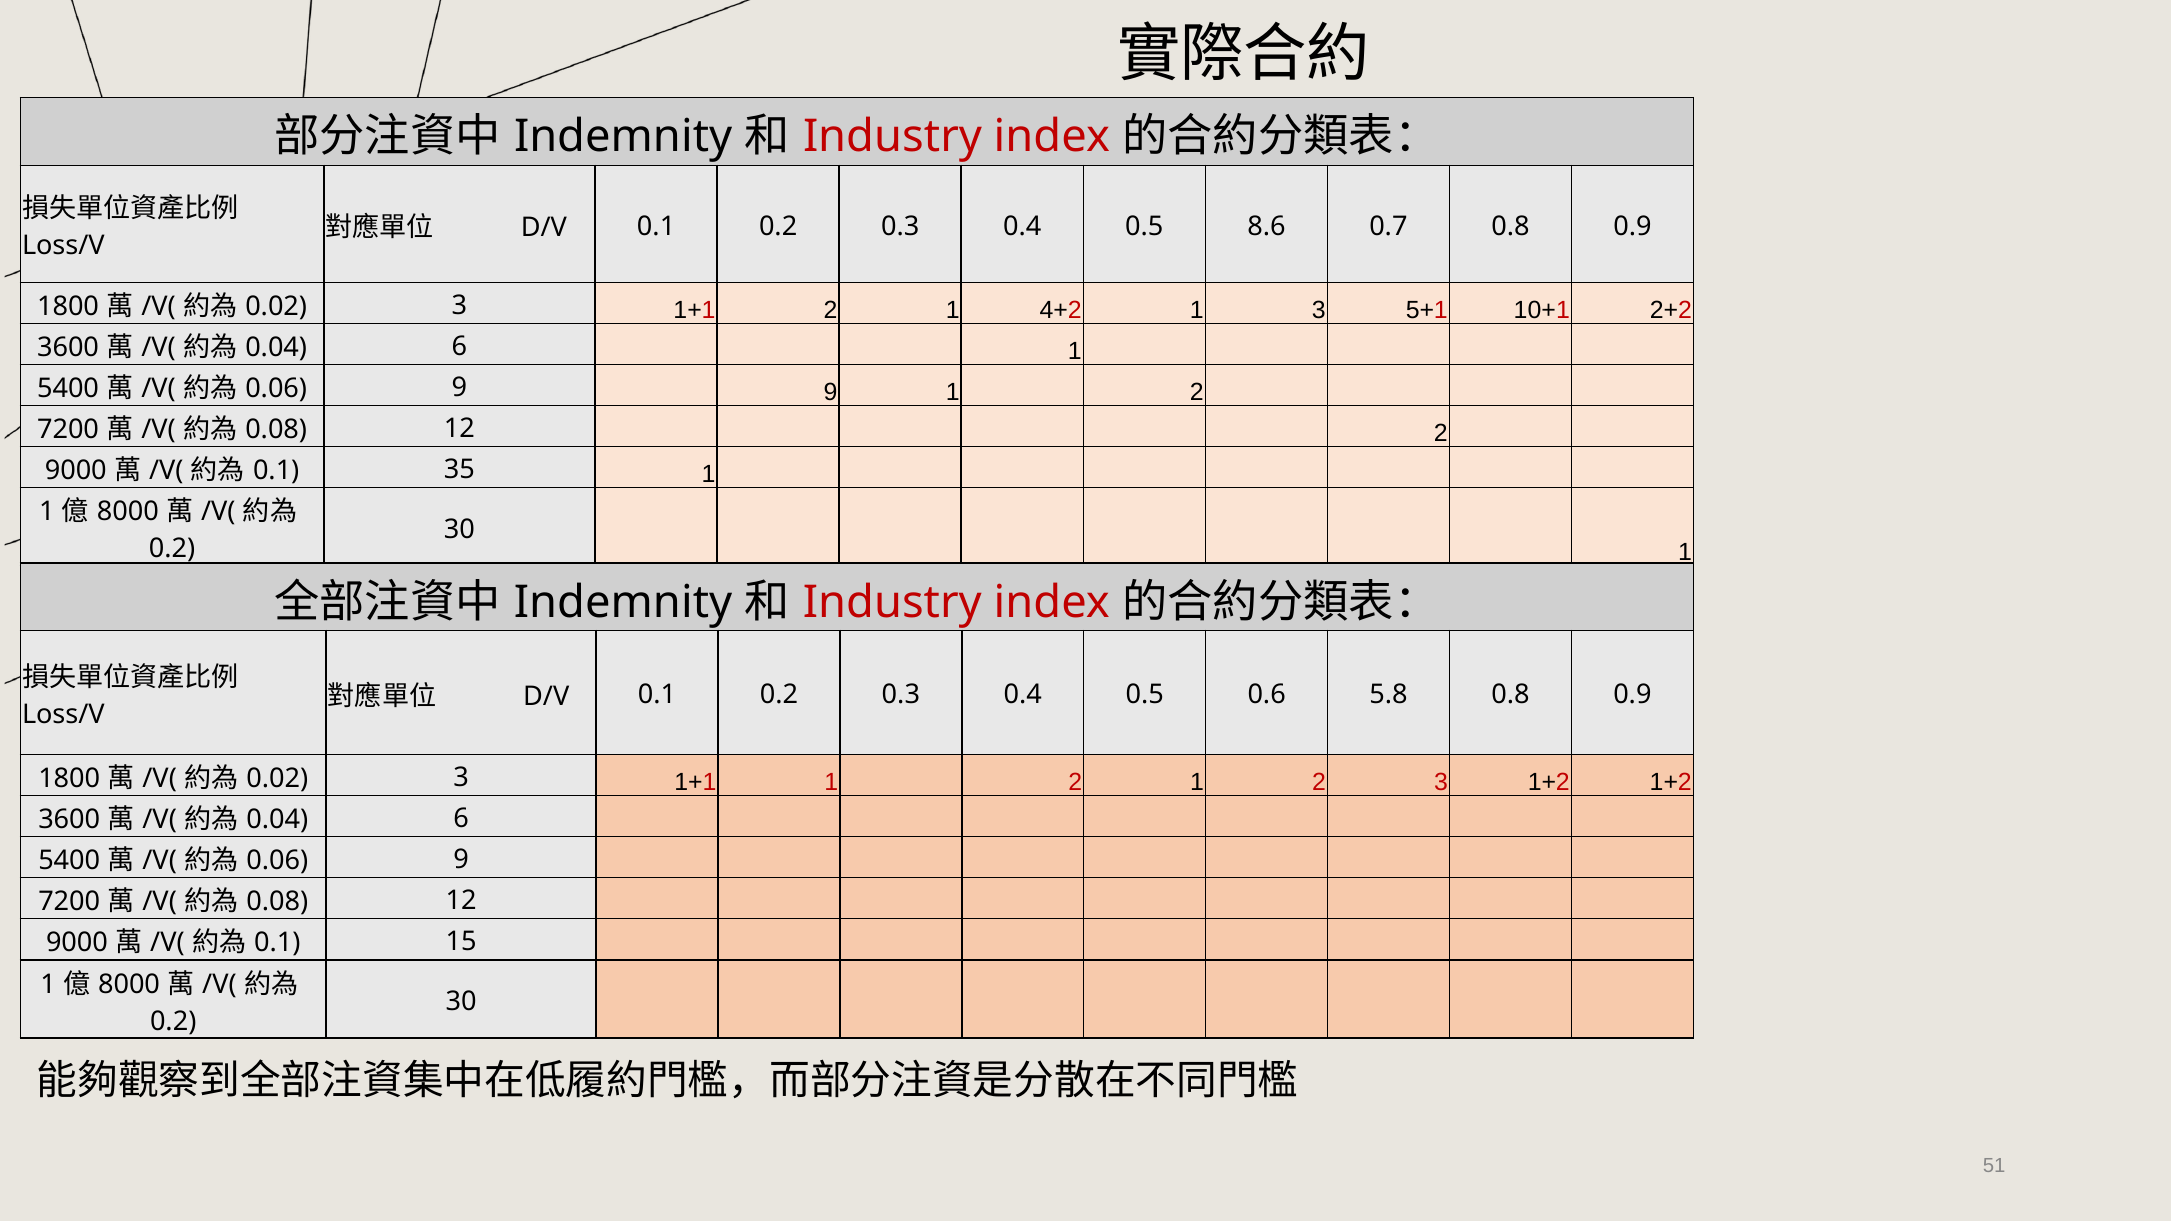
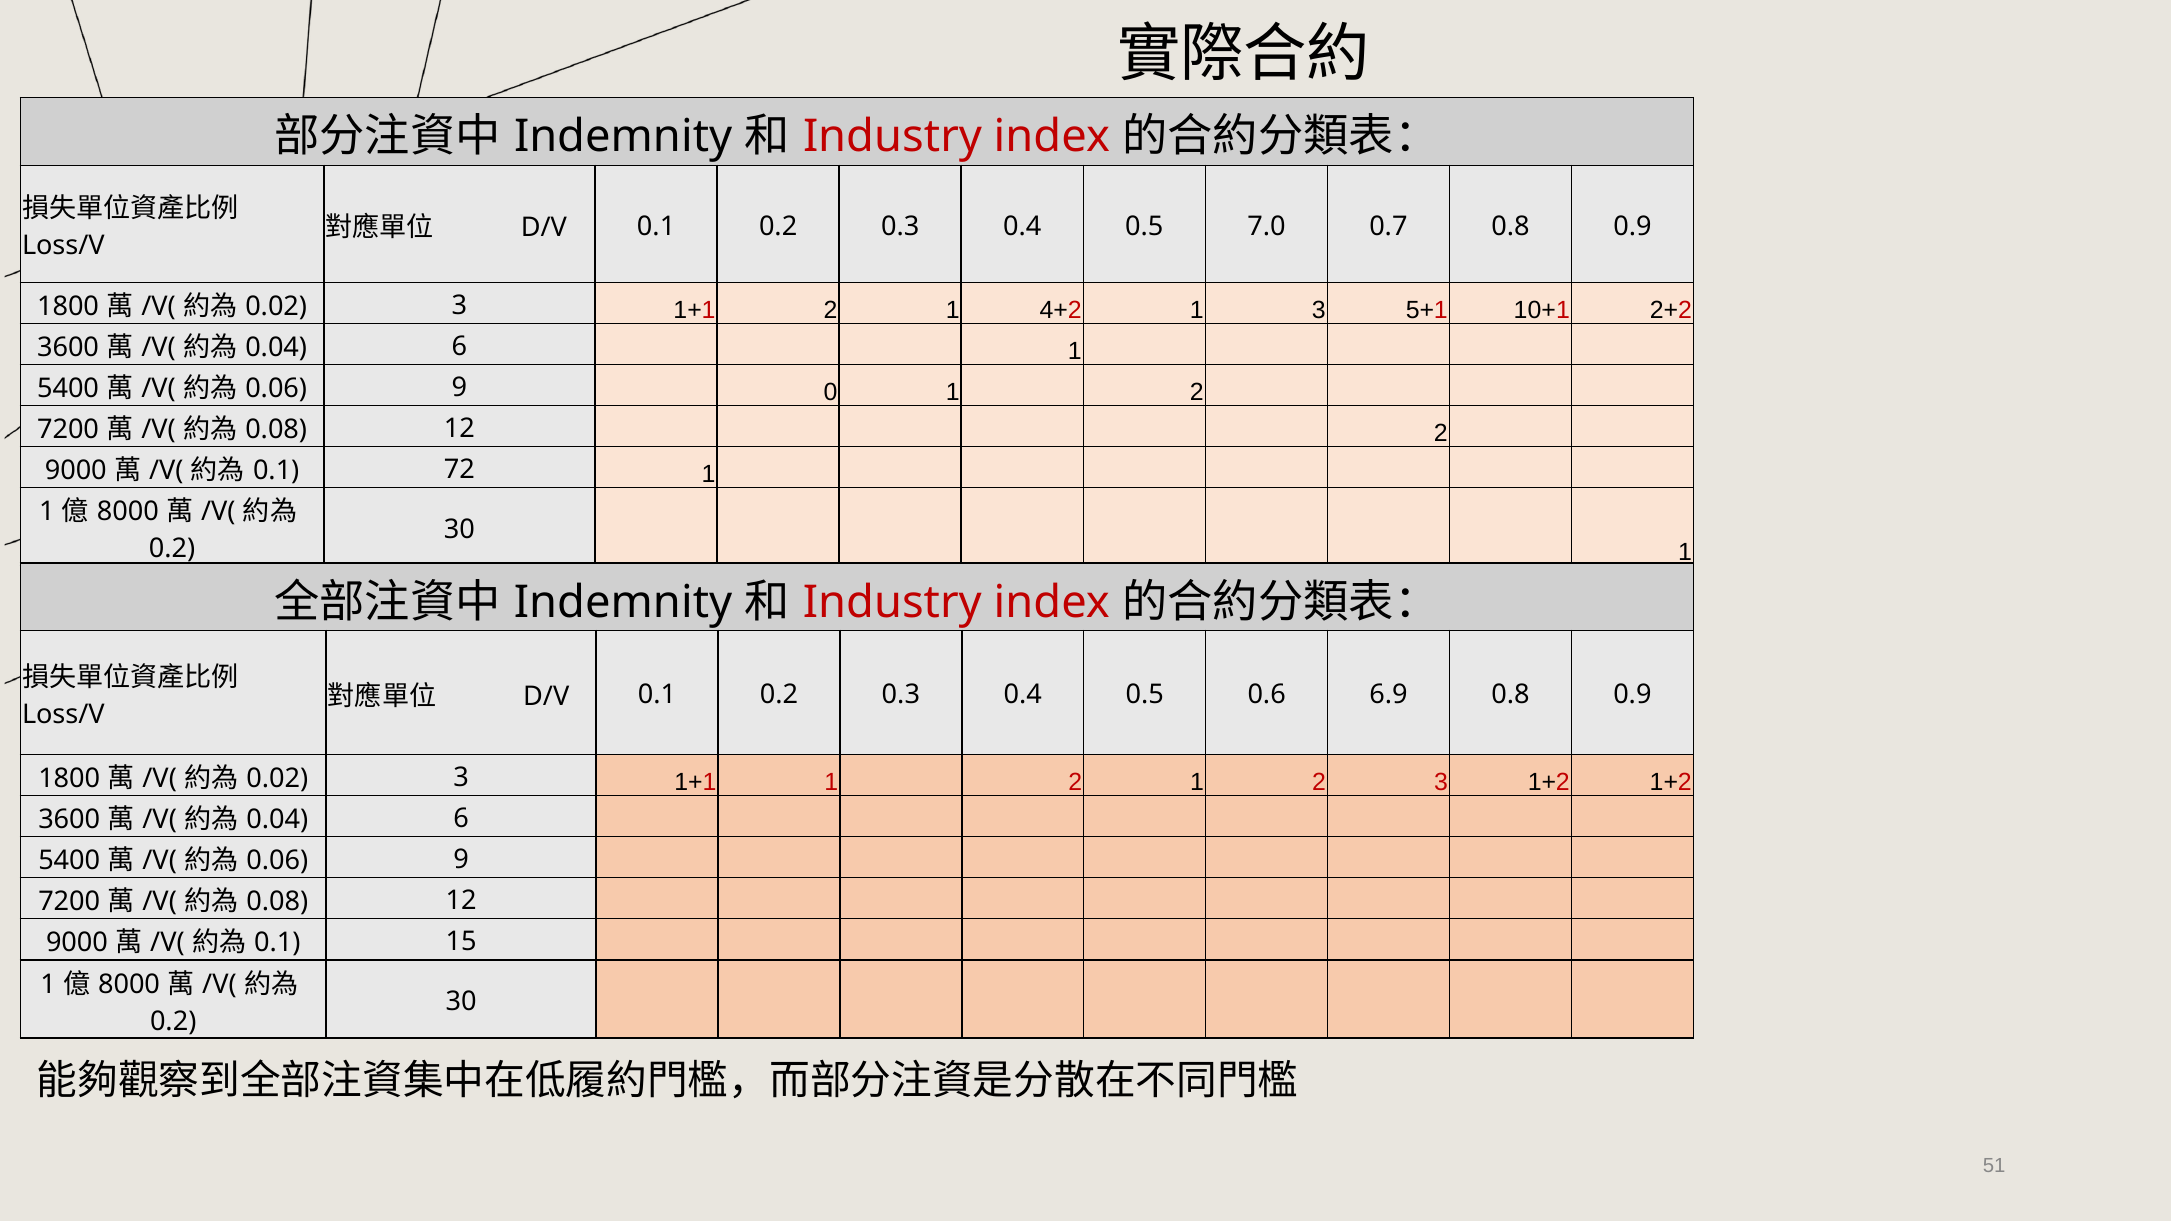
8.6: 8.6 -> 7.0 (1266, 226)
9 9: 9 -> 0 (831, 392)
35: 35 -> 72 (459, 470)
5.8: 5.8 -> 6.9 (1389, 695)
